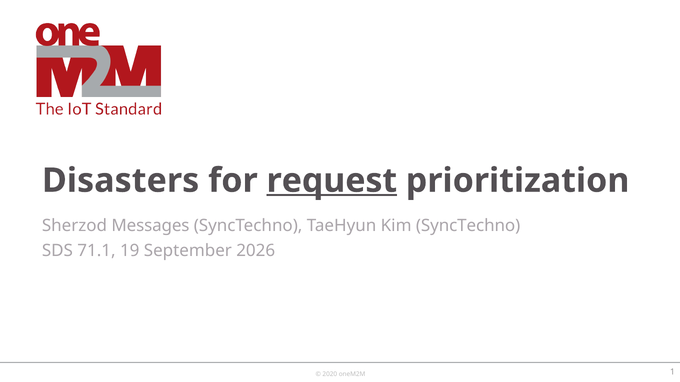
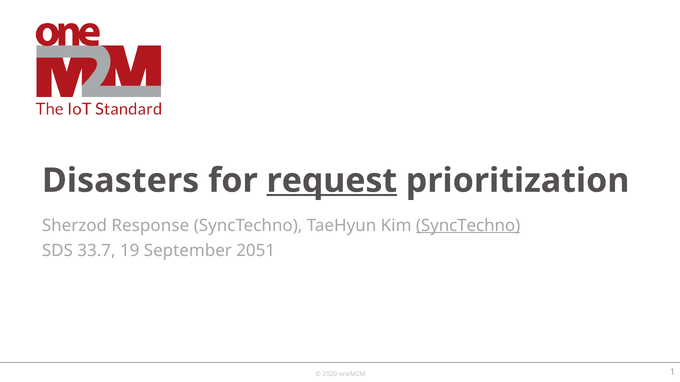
Messages: Messages -> Response (150, 226)
SyncTechno underline: none -> present (468, 226)
71.1: 71.1 -> 33.7 (96, 251)
2026: 2026 -> 2051 (256, 251)
